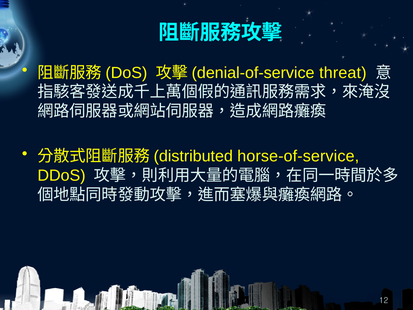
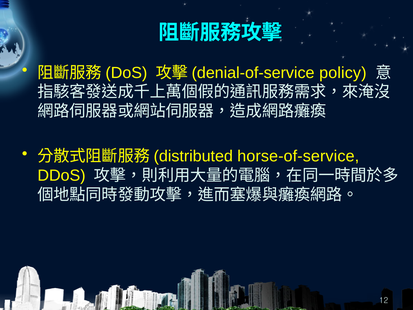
threat: threat -> policy (343, 73)
